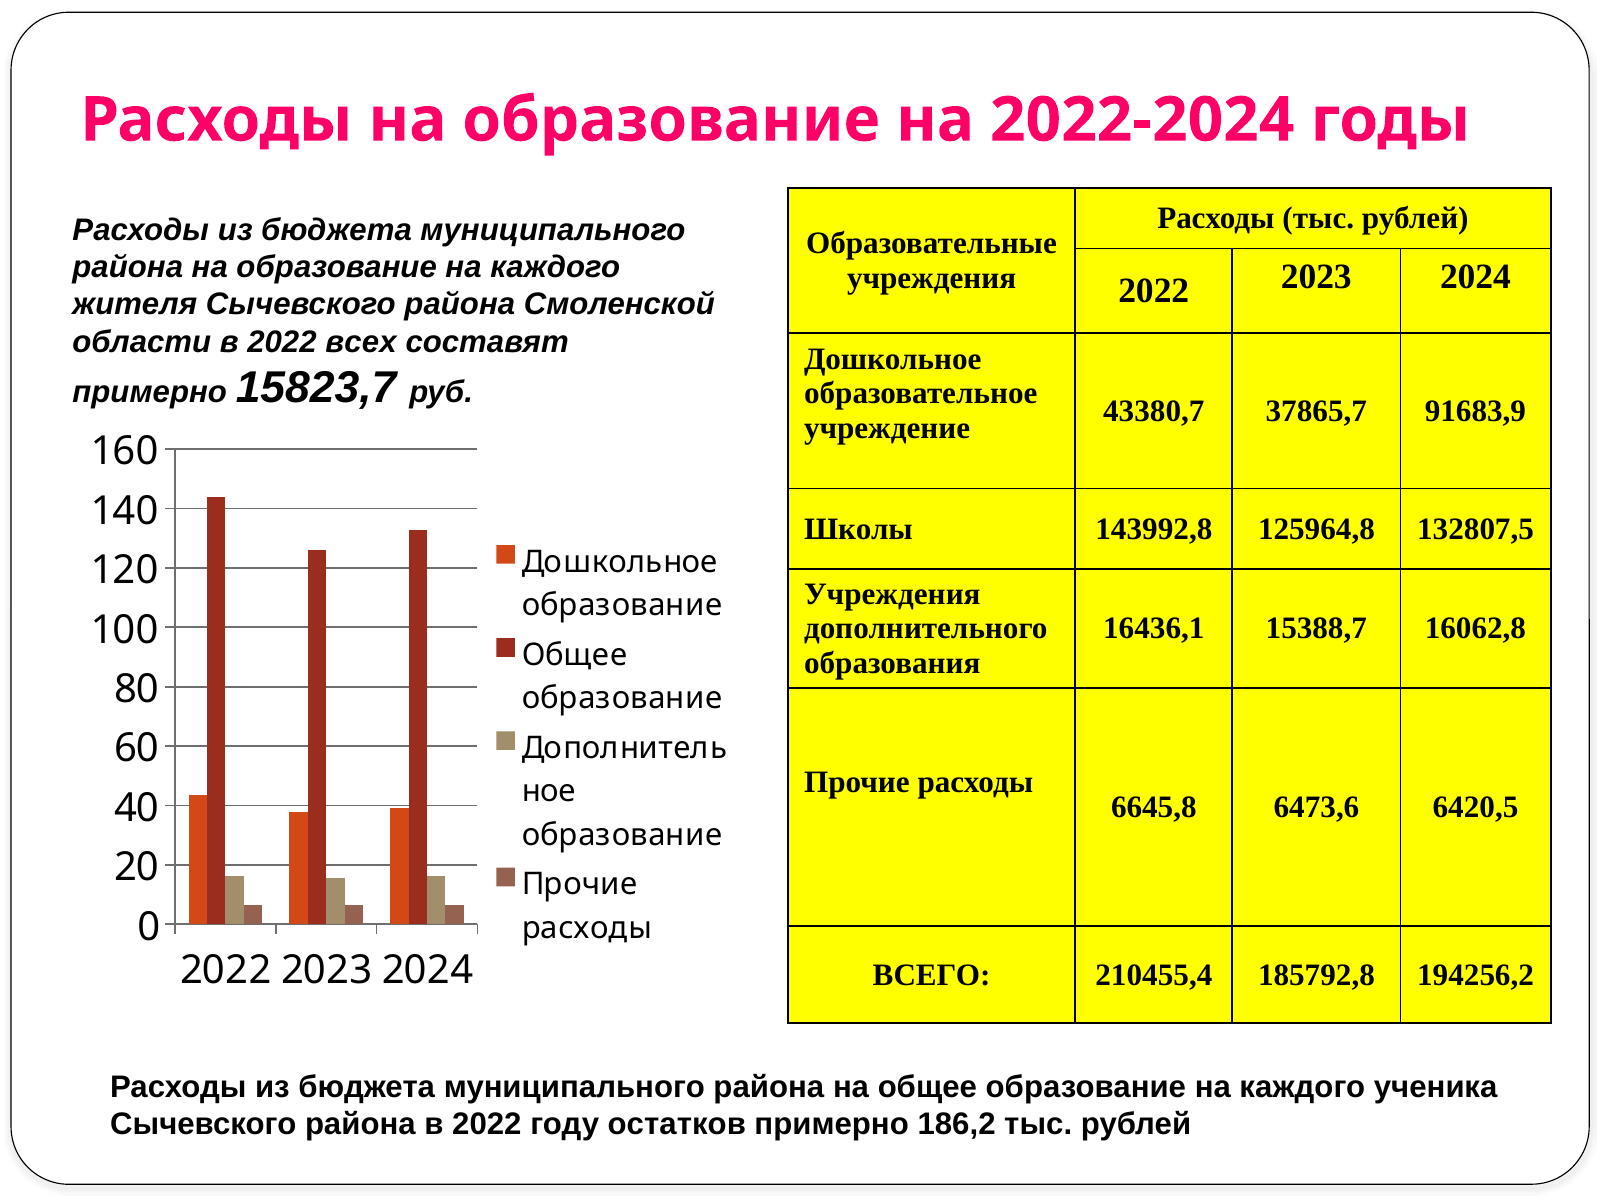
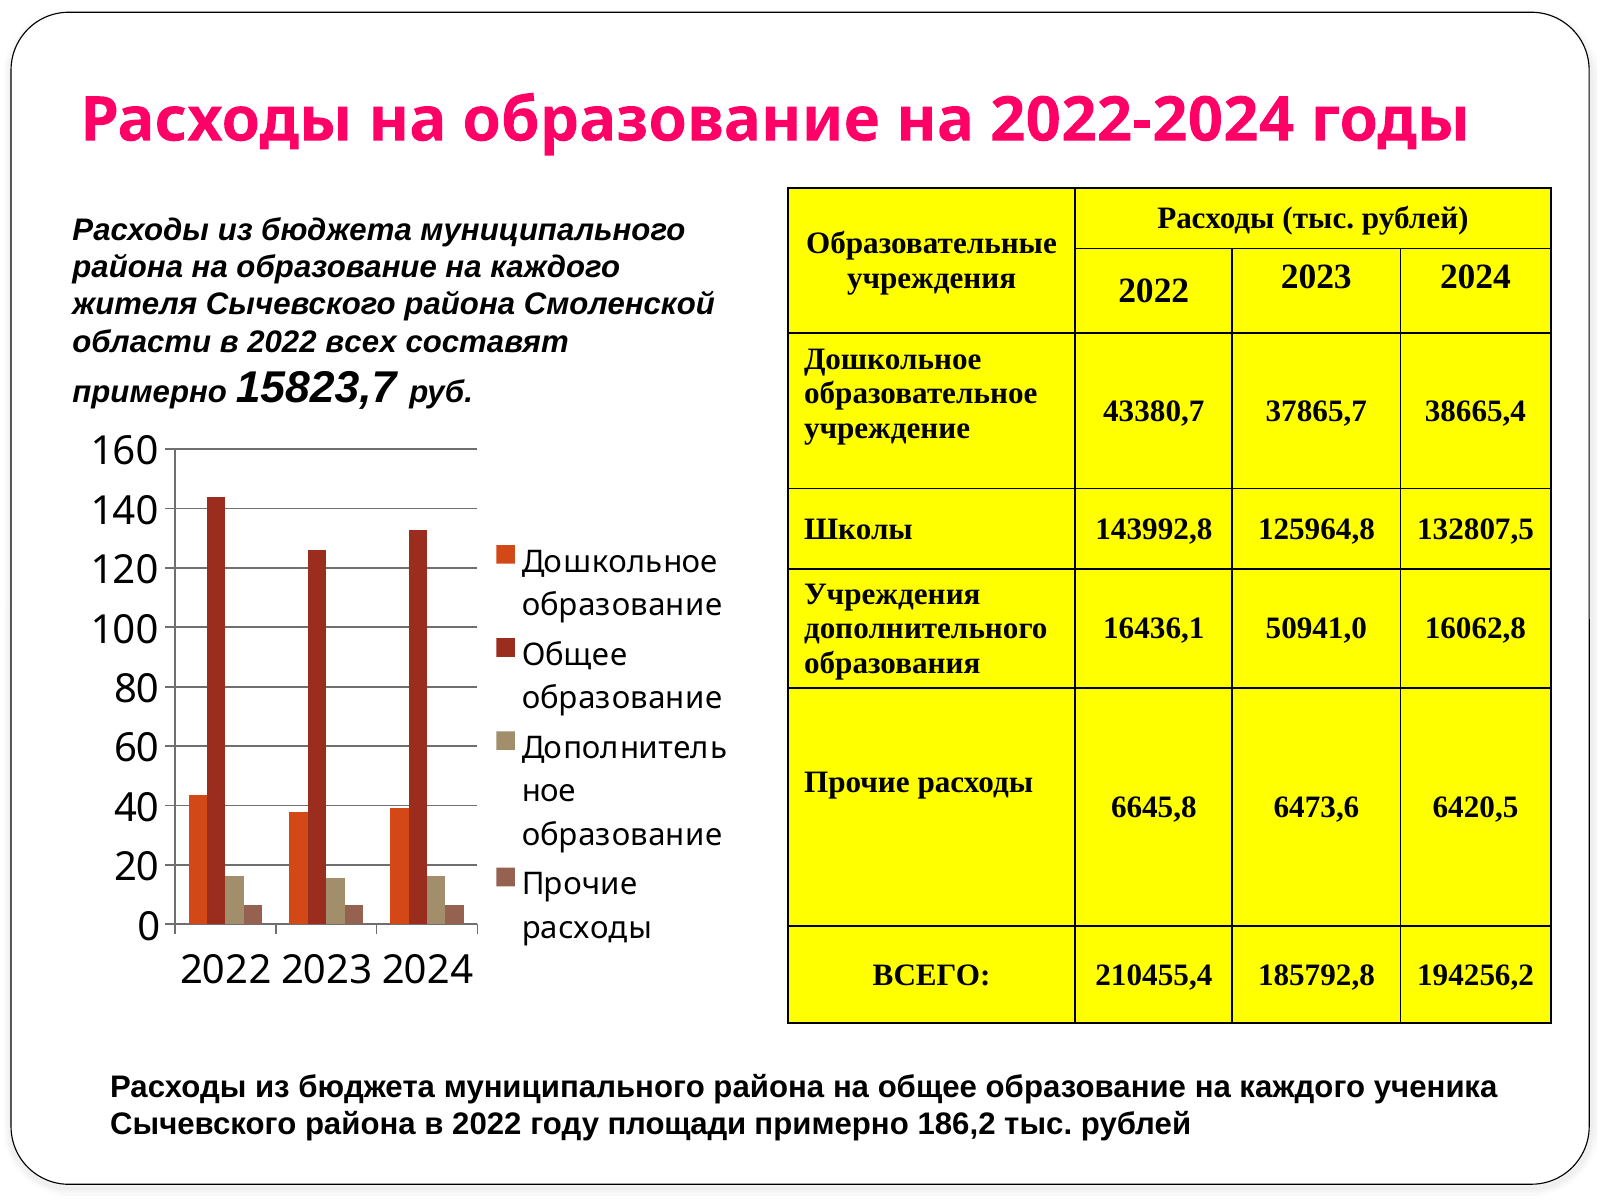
91683,9: 91683,9 -> 38665,4 (1475, 411)
15388,7: 15388,7 -> 50941,0 (1316, 628)
остатков: остатков -> площади (677, 1124)
